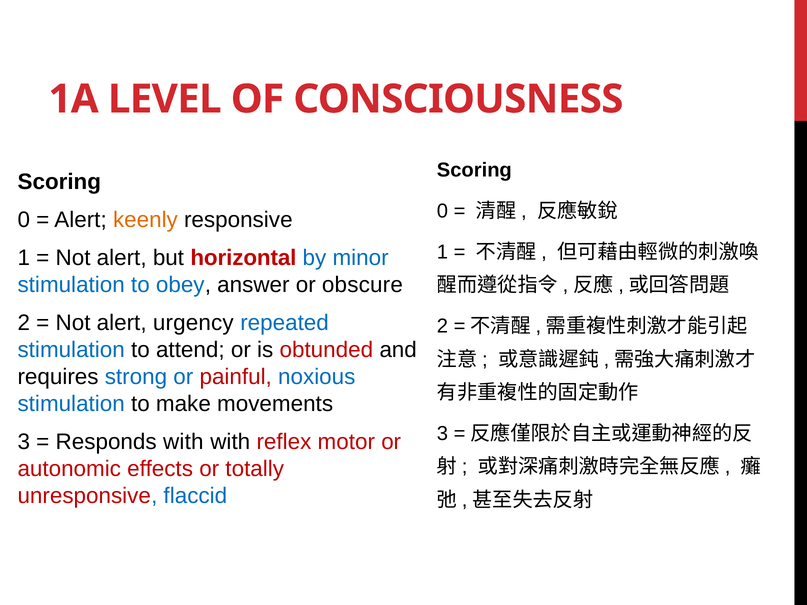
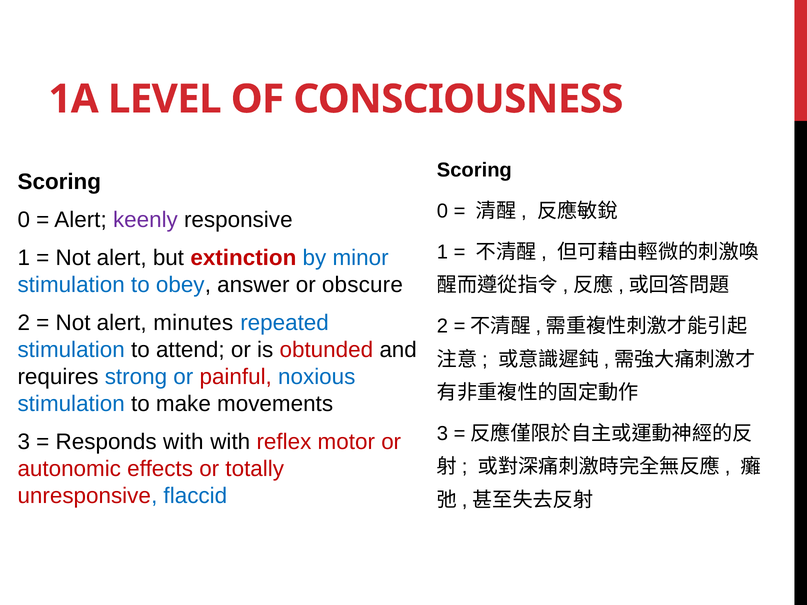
keenly colour: orange -> purple (145, 220)
horizontal: horizontal -> extinction (243, 258)
urgency: urgency -> minutes (193, 323)
